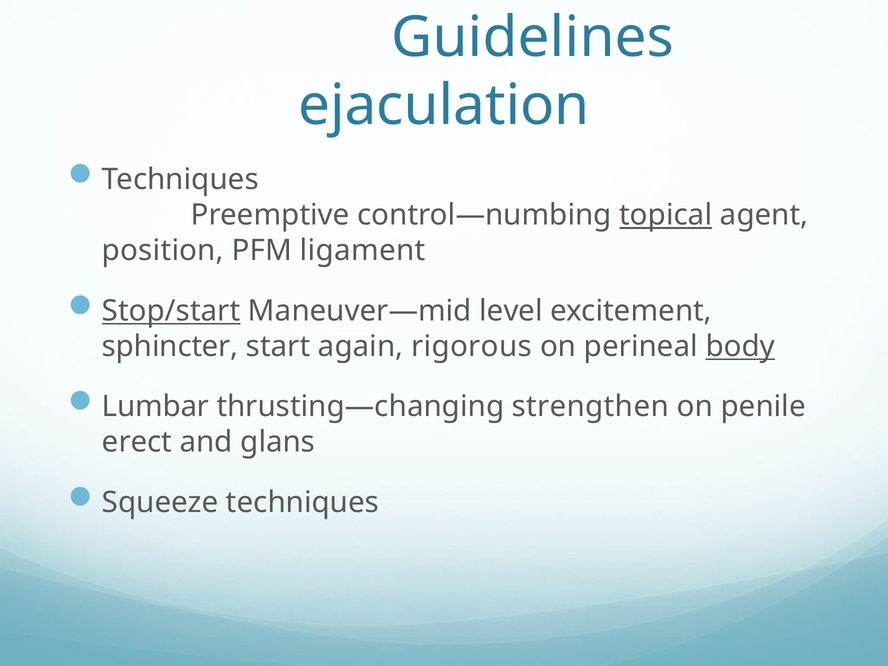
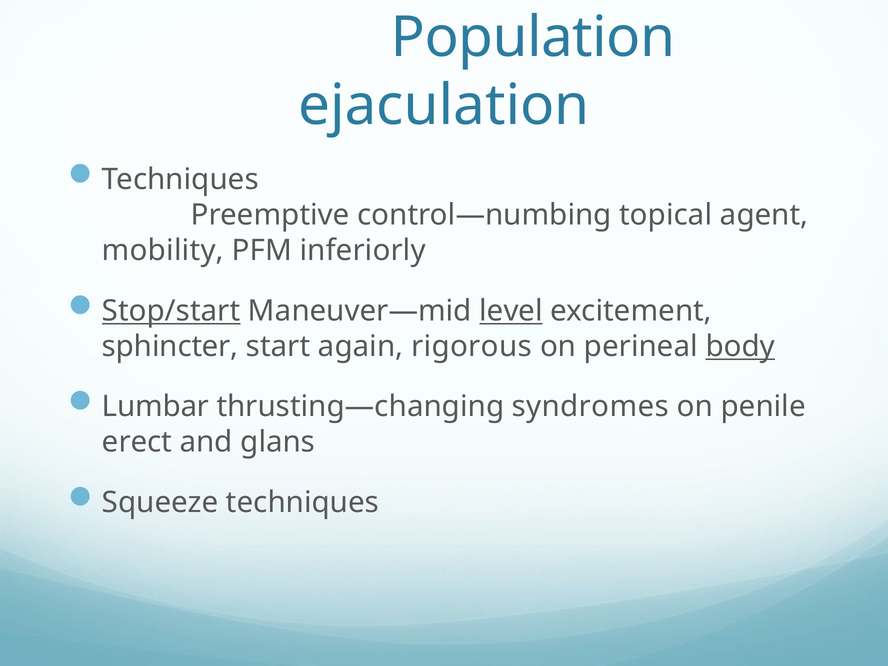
Guidelines: Guidelines -> Population (533, 38)
topical underline: present -> none (666, 215)
position: position -> mobility (163, 251)
ligament: ligament -> inferiorly (363, 251)
level underline: none -> present (511, 311)
strengthen: strengthen -> syndromes (590, 407)
